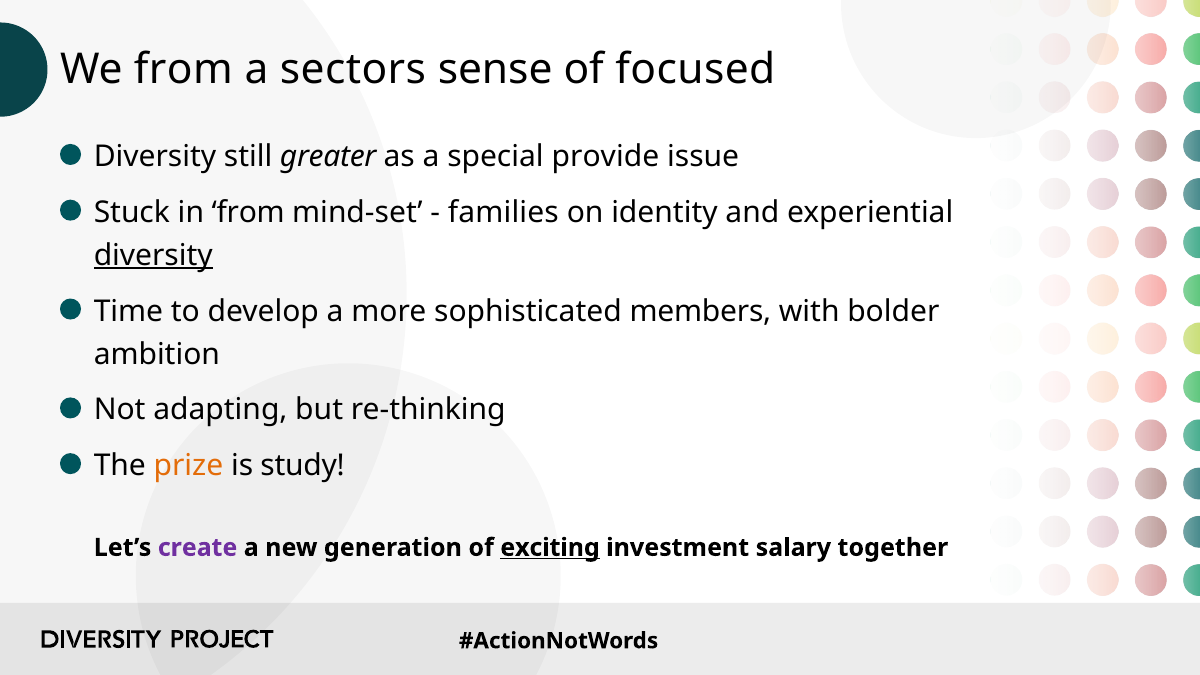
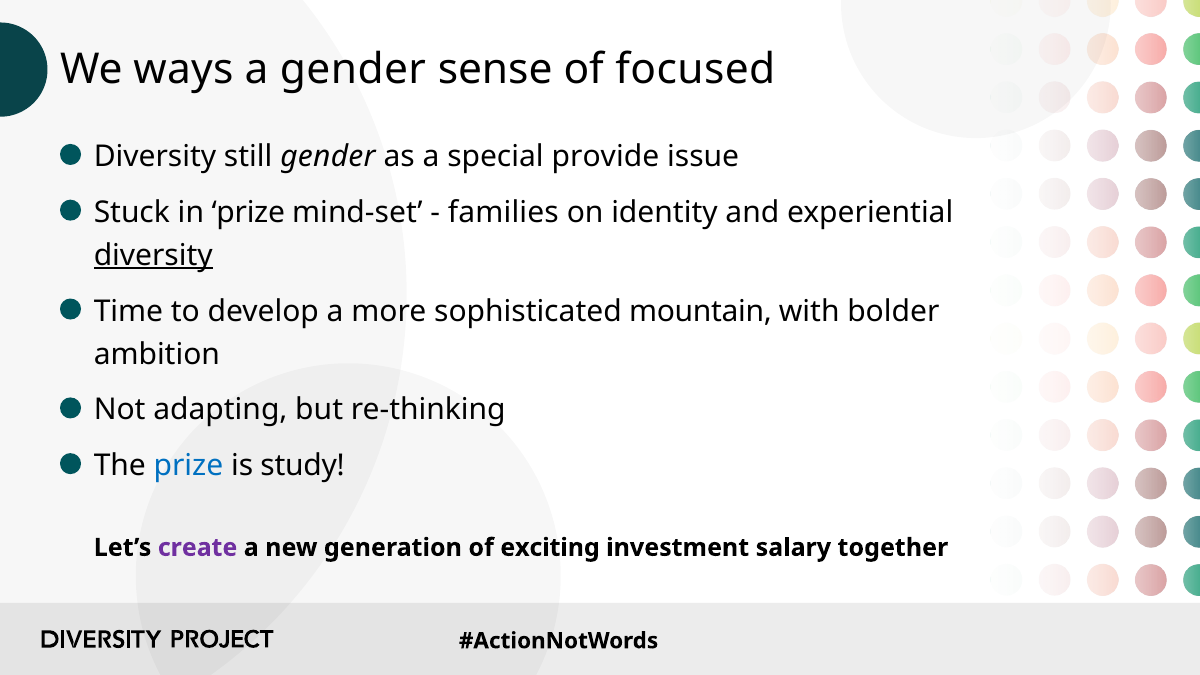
We from: from -> ways (183, 69)
a sectors: sectors -> gender (353, 69)
still greater: greater -> gender (328, 157)
in from: from -> prize (248, 212)
members: members -> mountain (700, 311)
prize colour: orange -> blue (188, 466)
exciting underline: present -> none (550, 548)
